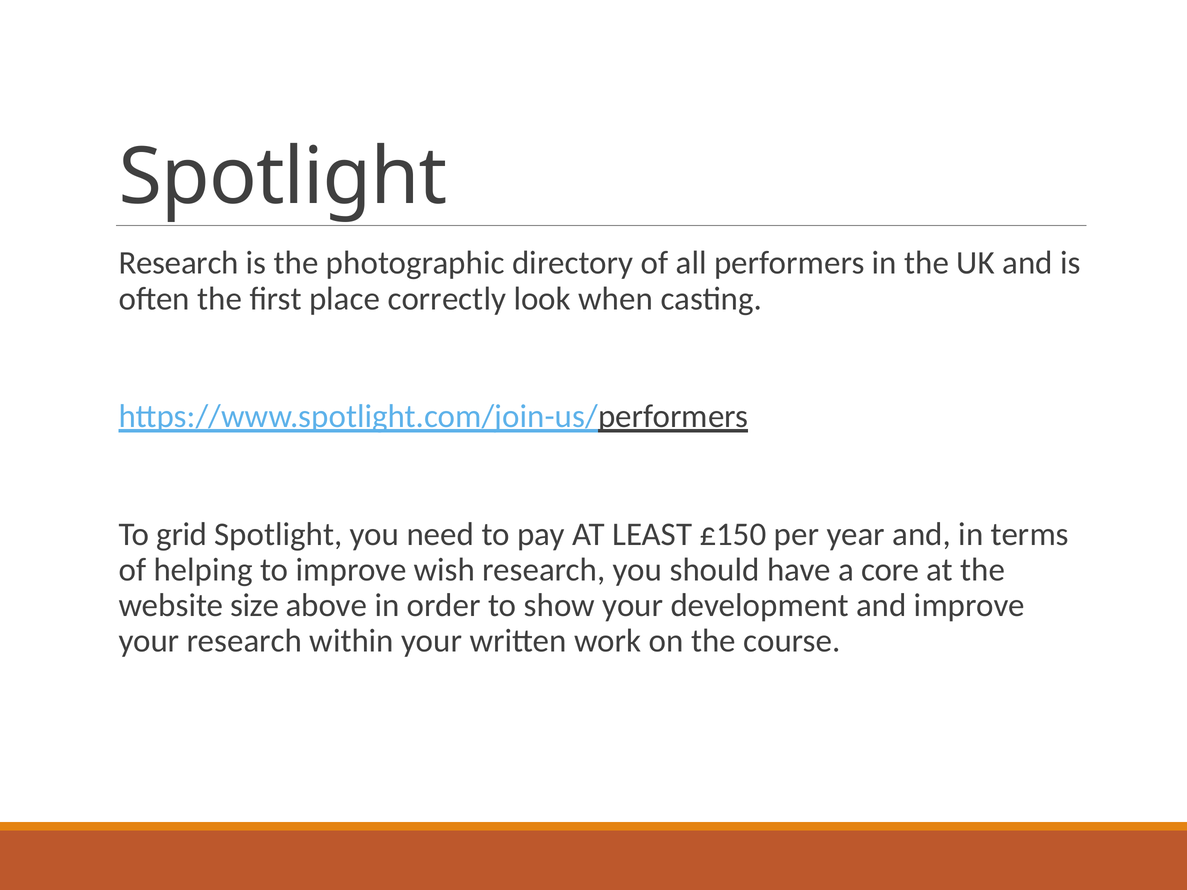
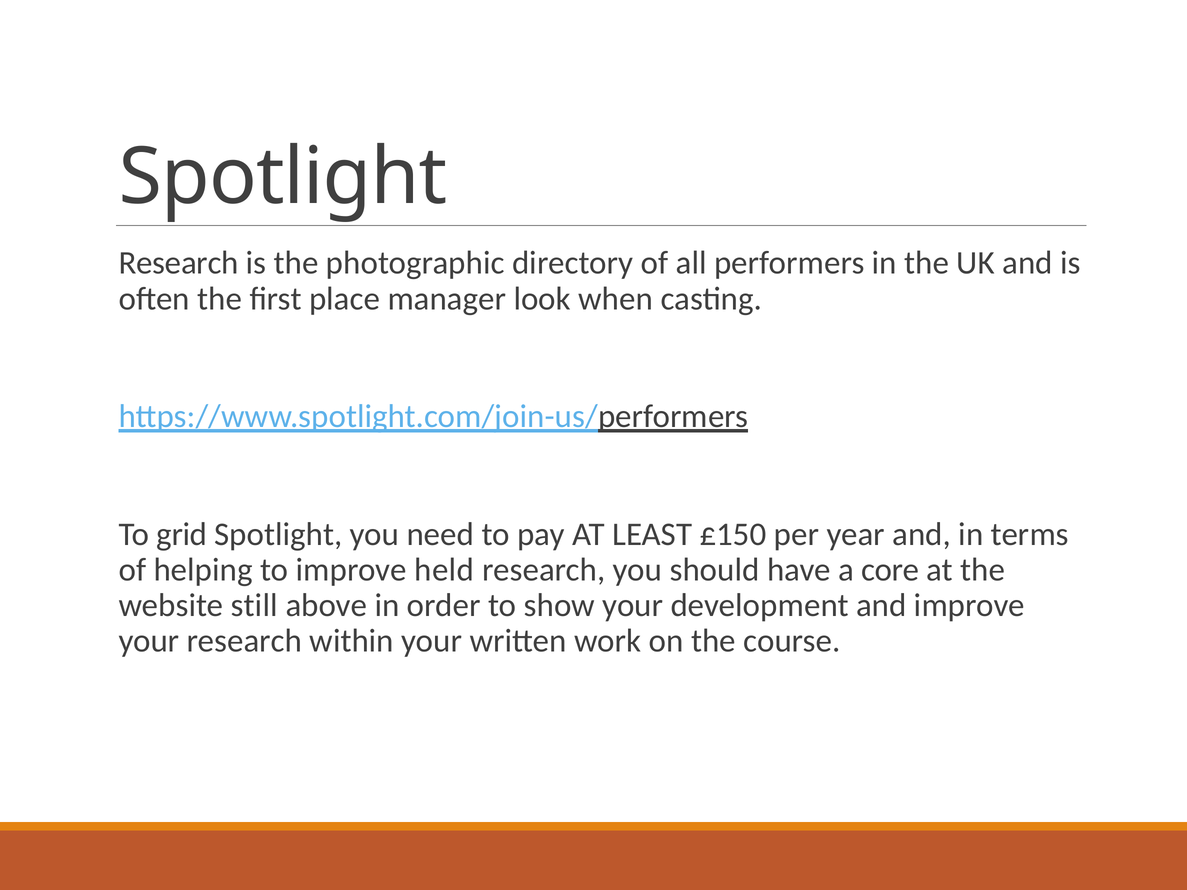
correctly: correctly -> manager (447, 299)
wish: wish -> held (444, 570)
size: size -> still (254, 606)
